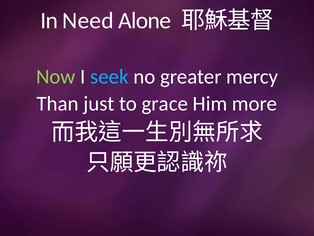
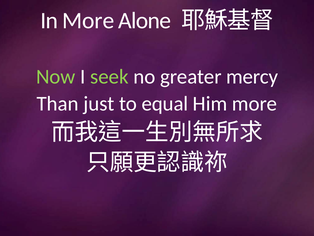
In Need: Need -> More (88, 20)
seek colour: light blue -> light green (109, 77)
grace: grace -> equal (165, 103)
